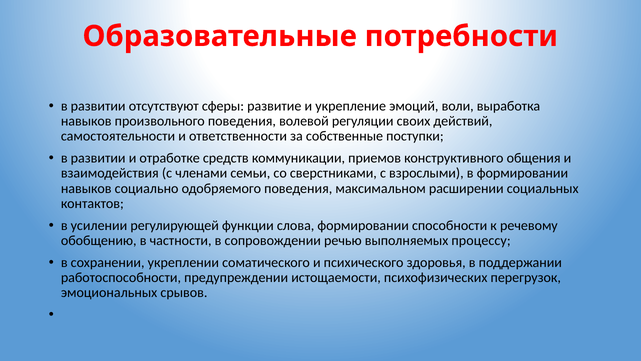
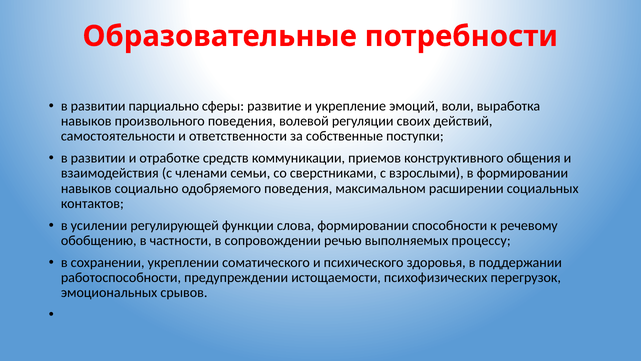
отсутствуют: отсутствуют -> парциально (164, 106)
